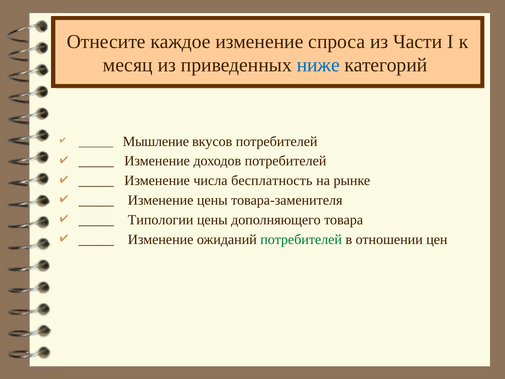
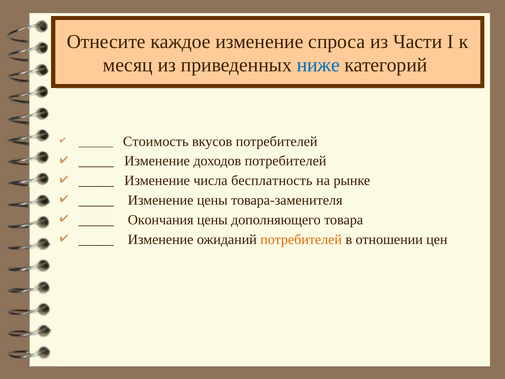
Мышление: Мышление -> Стоимость (156, 141)
Типологии: Типологии -> Окончания (161, 220)
потребителей colour: green -> orange (301, 239)
